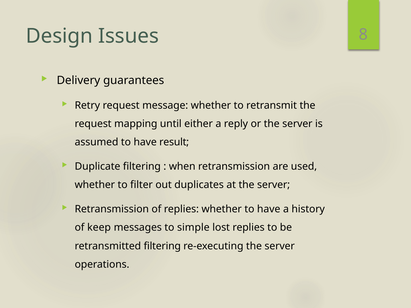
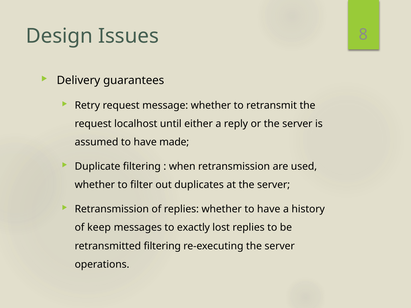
mapping: mapping -> localhost (136, 124)
result: result -> made (174, 142)
simple: simple -> exactly (193, 228)
